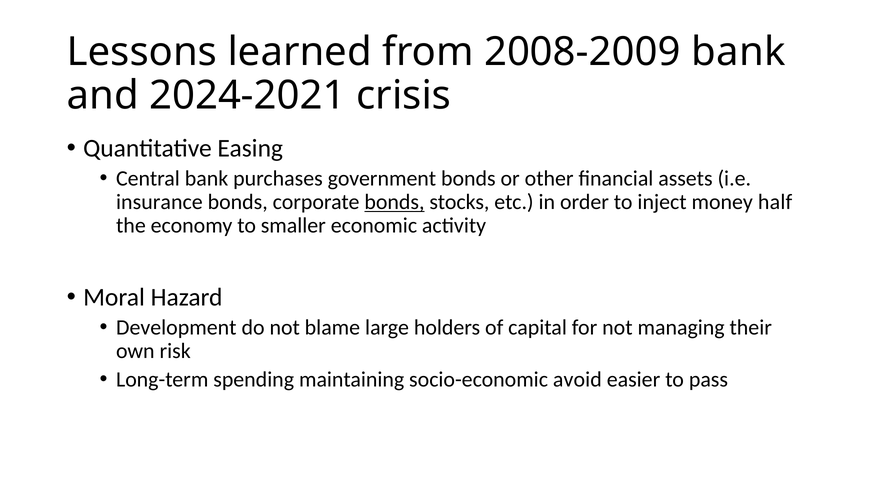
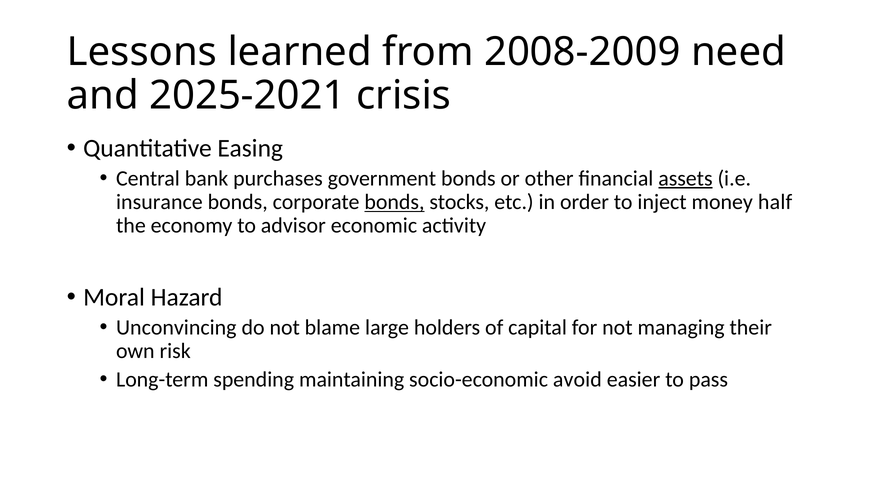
2008-2009 bank: bank -> need (739, 52)
2024-2021: 2024-2021 -> 2025-2021 (247, 95)
assets underline: none -> present (685, 178)
smaller: smaller -> advisor (293, 226)
Development: Development -> Unconvincing (176, 327)
